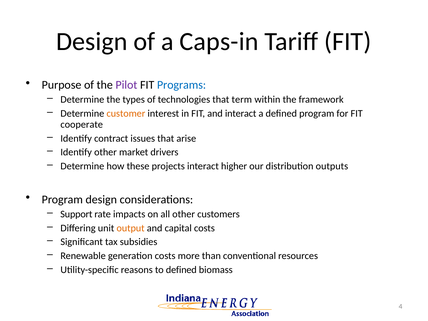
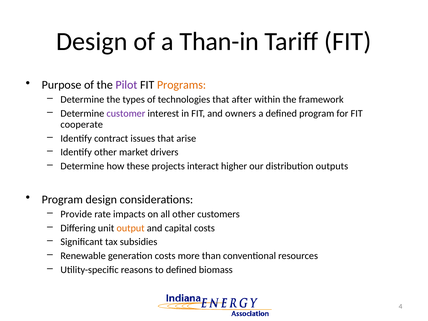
Caps-in: Caps-in -> Than-in (219, 41)
Programs colour: blue -> orange (182, 85)
term: term -> after (242, 100)
customer colour: orange -> purple (126, 114)
and interact: interact -> owners (241, 114)
Support: Support -> Provide (76, 214)
